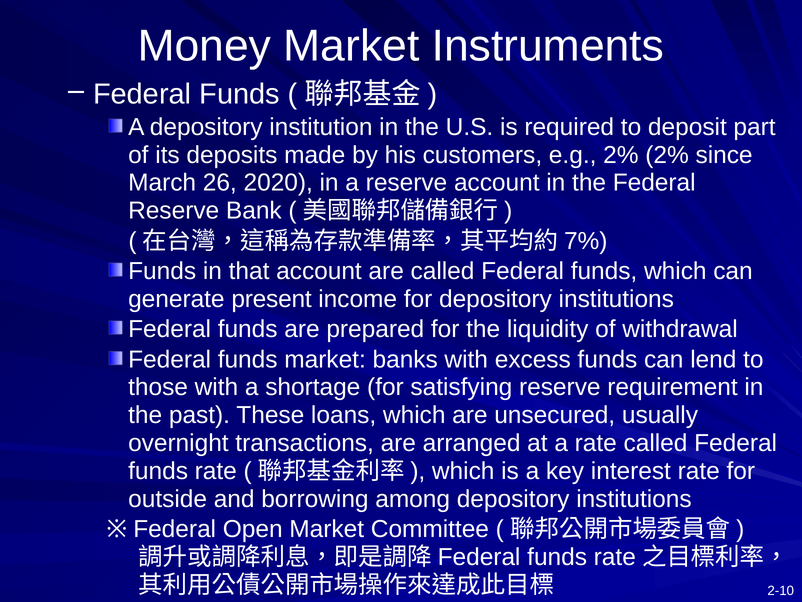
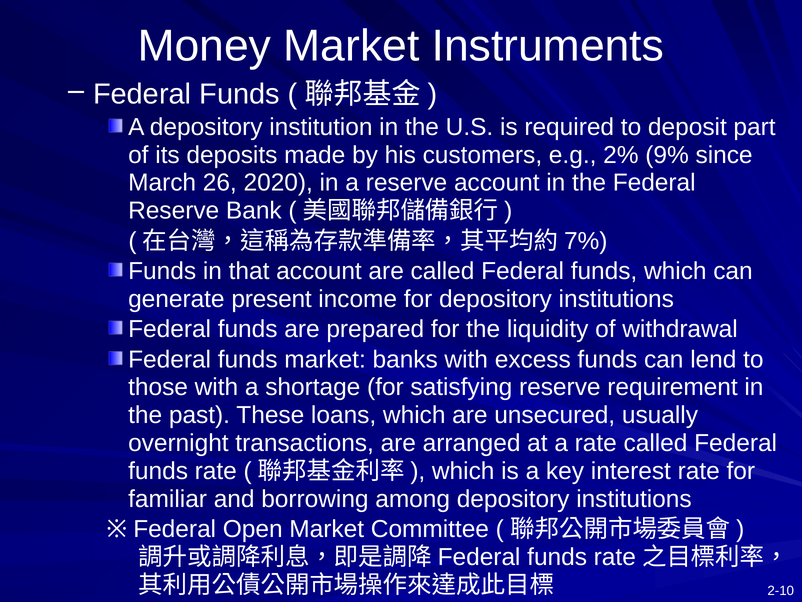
2% 2%: 2% -> 9% (667, 155)
outside: outside -> familiar (168, 499)
